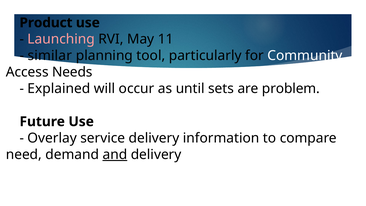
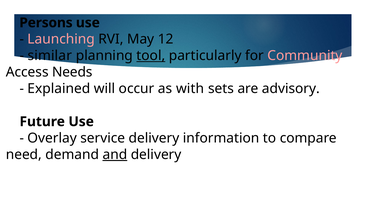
Product: Product -> Persons (46, 23)
11: 11 -> 12 (166, 39)
tool underline: none -> present (151, 56)
Community colour: white -> pink (305, 56)
until: until -> with (190, 89)
problem: problem -> advisory (291, 89)
